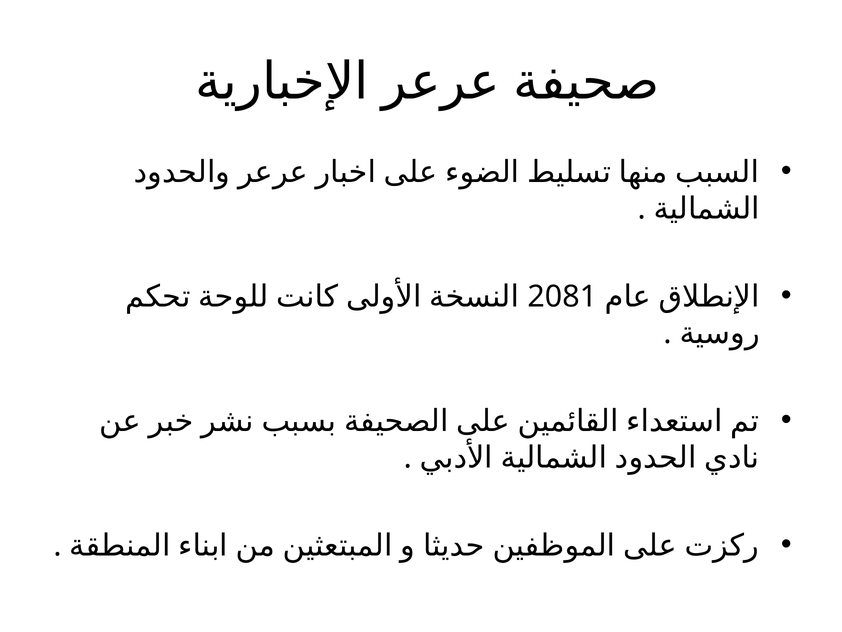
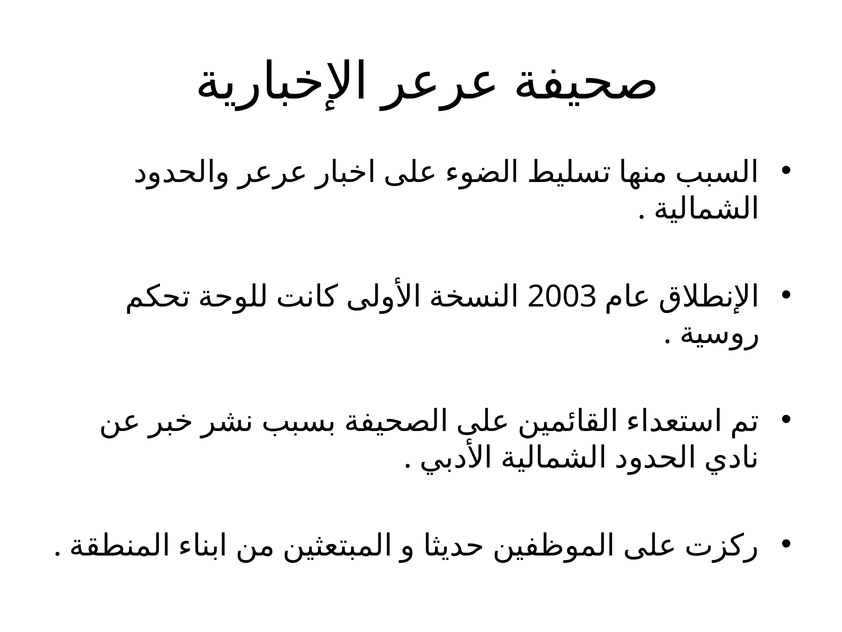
2081: 2081 -> 2003 (562, 296)
